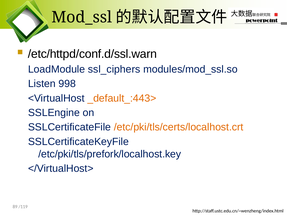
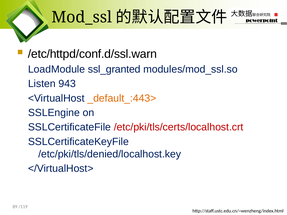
ssl_ciphers: ssl_ciphers -> ssl_granted (114, 69)
998: 998 -> 943 (67, 84)
/etc/pki/tls/certs/localhost.crt colour: orange -> red (179, 127)
/etc/pki/tls/prefork/localhost.key: /etc/pki/tls/prefork/localhost.key -> /etc/pki/tls/denied/localhost.key (110, 154)
